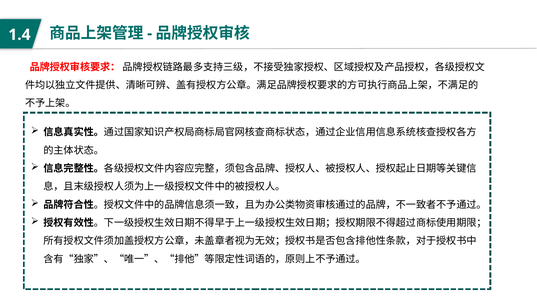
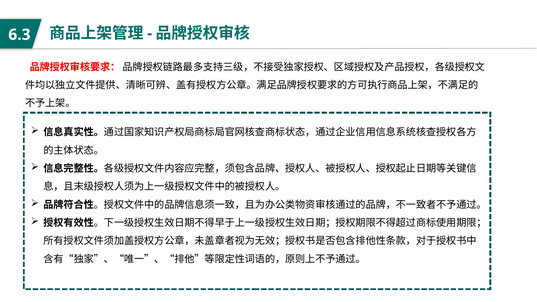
1.4: 1.4 -> 6.3 (19, 35)
